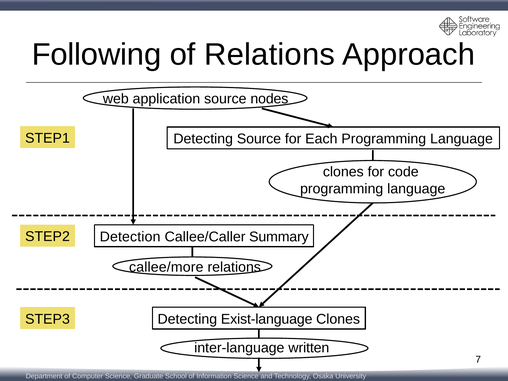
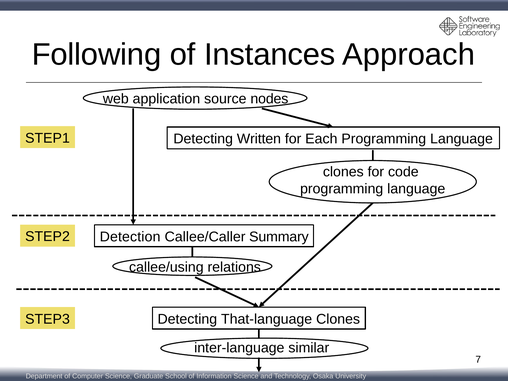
of Relations: Relations -> Instances (270, 55)
Detecting Source: Source -> Written (259, 139)
callee/more: callee/more -> callee/using (166, 267)
Exist-language: Exist-language -> That-language (267, 319)
written: written -> similar (309, 348)
